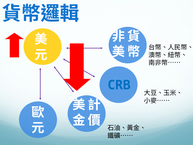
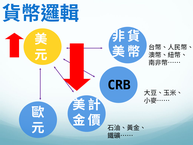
CRB colour: blue -> black (119, 85)
